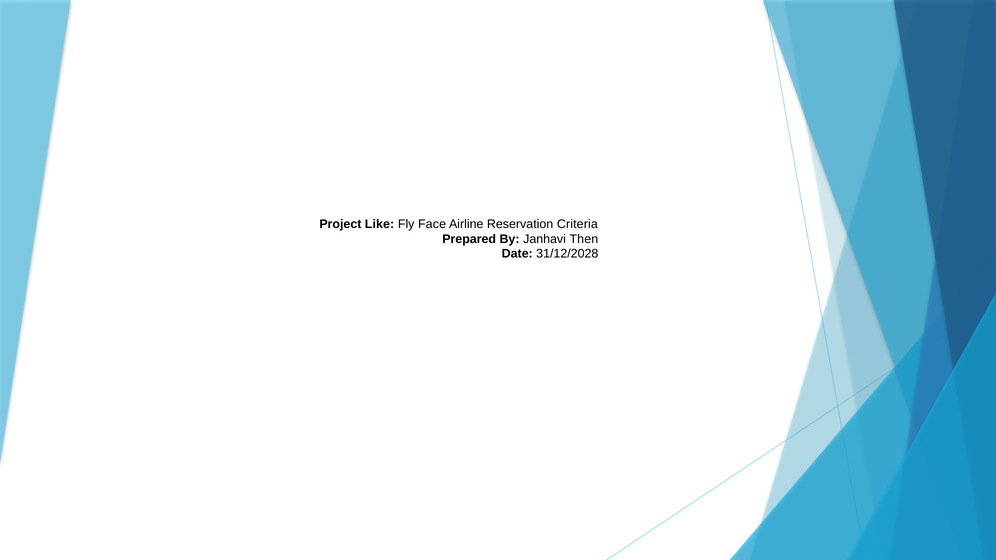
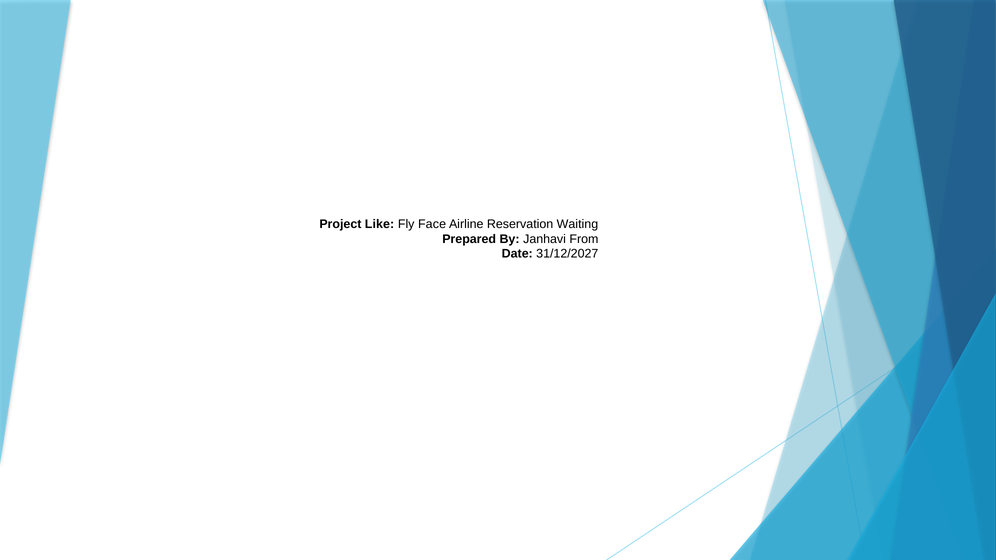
Criteria: Criteria -> Waiting (577, 224)
Then: Then -> From (584, 239)
31/12/2028: 31/12/2028 -> 31/12/2027 (567, 254)
